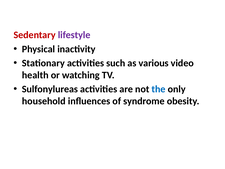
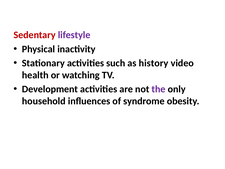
various: various -> history (154, 63)
Sulfonylureas: Sulfonylureas -> Development (50, 89)
the colour: blue -> purple (159, 89)
